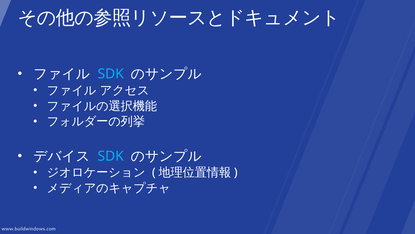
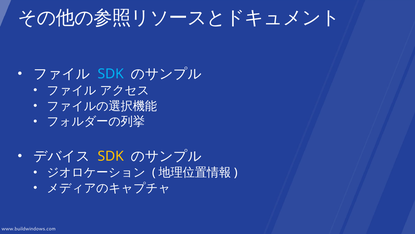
SDK colour: light blue -> yellow (111, 156)
